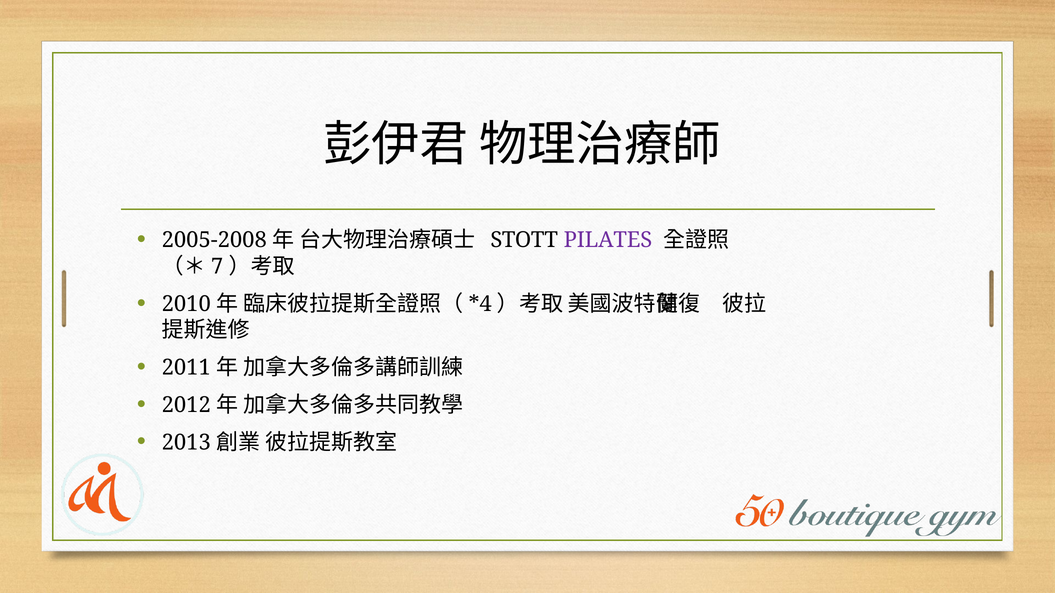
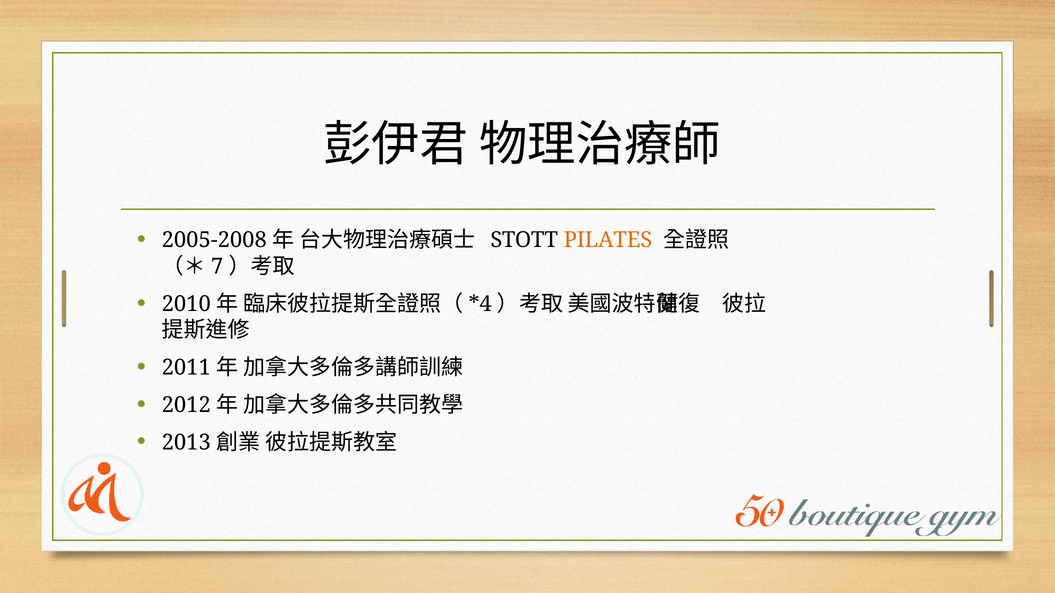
PILATES colour: purple -> orange (608, 240)
